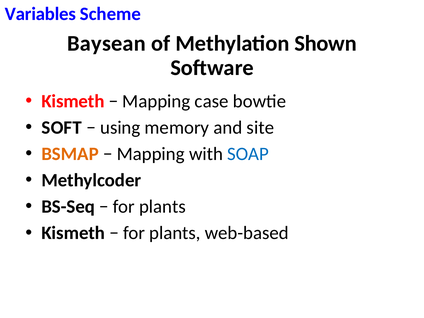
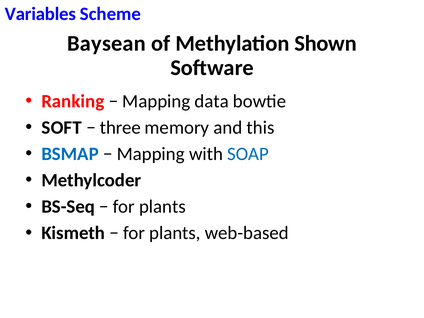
Kismeth: Kismeth -> Ranking (73, 101)
case: case -> data (212, 101)
using: using -> three (120, 128)
site: site -> this (260, 128)
BSMAP colour: orange -> blue (70, 154)
